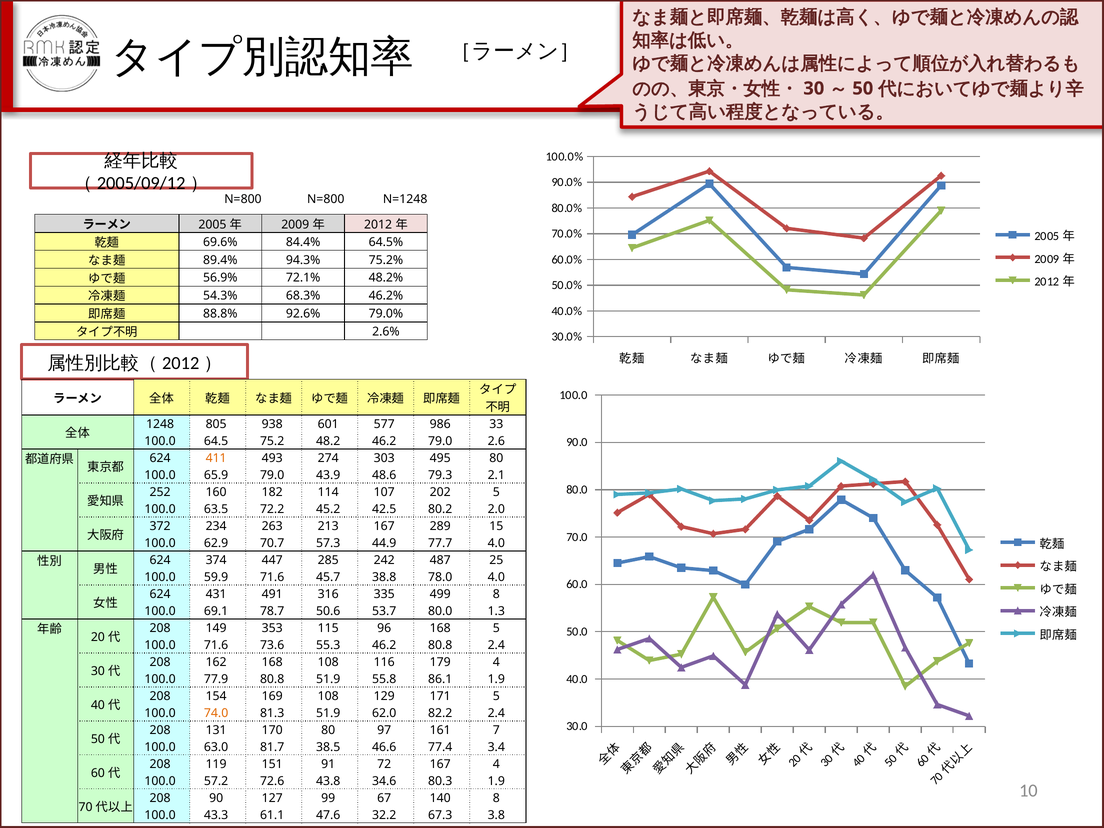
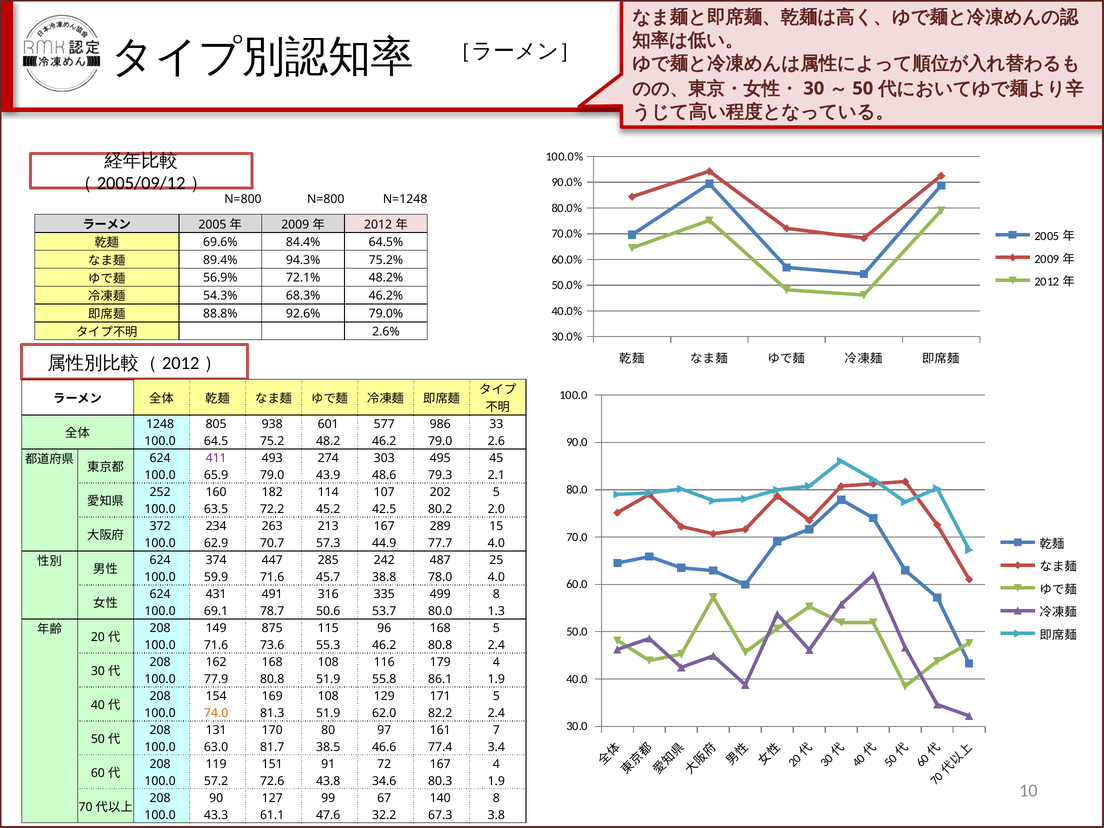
411 colour: orange -> purple (216, 458)
495 80: 80 -> 45 (496, 458)
353: 353 -> 875 (272, 628)
